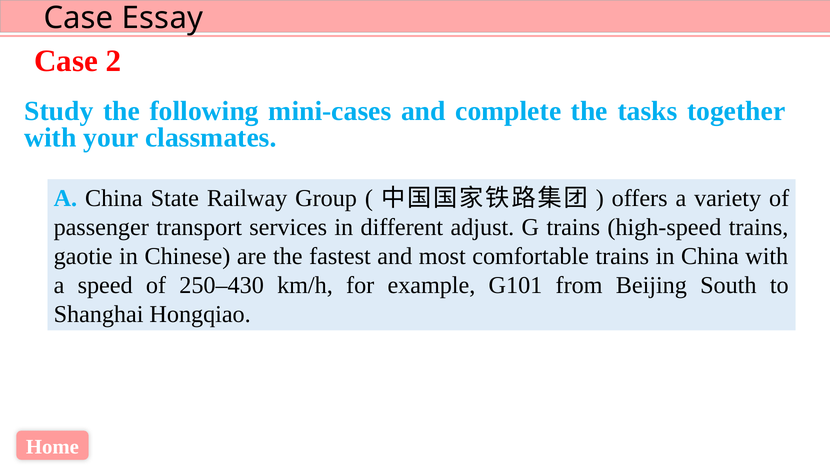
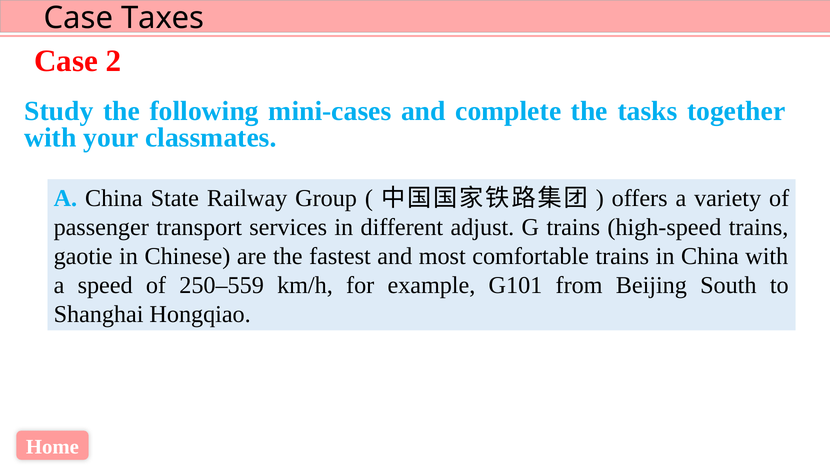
Essay: Essay -> Taxes (163, 18)
250–430: 250–430 -> 250–559 (222, 286)
